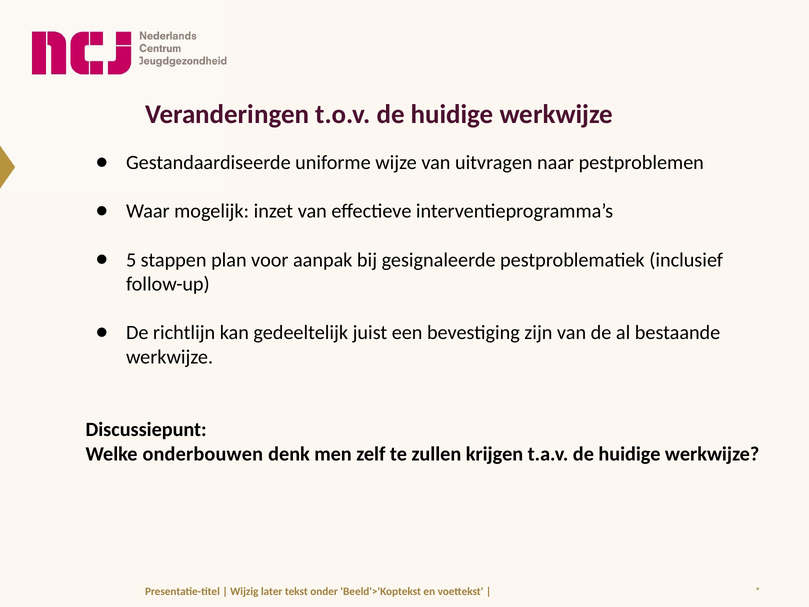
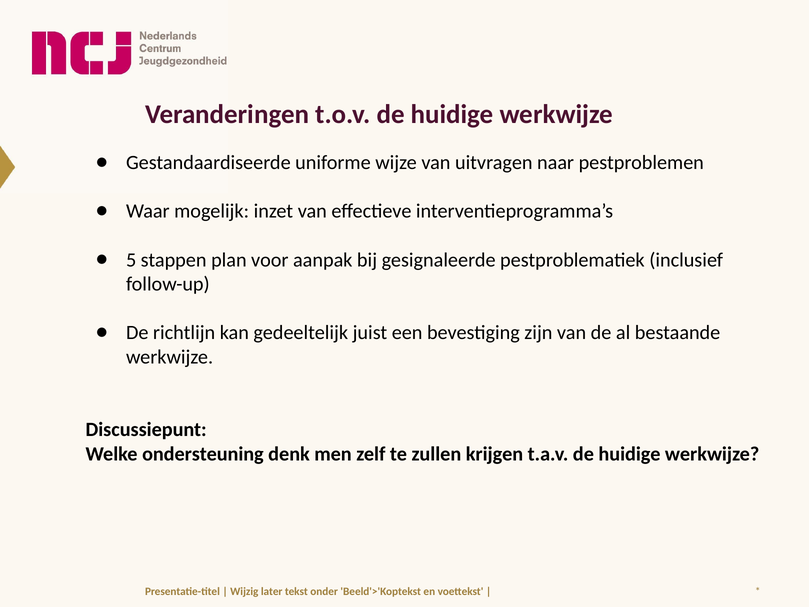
onderbouwen: onderbouwen -> ondersteuning (203, 454)
